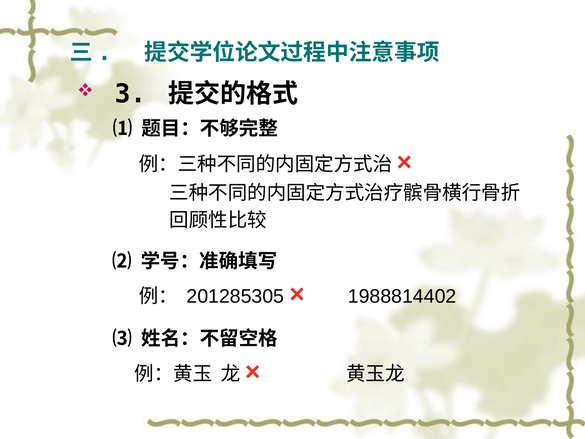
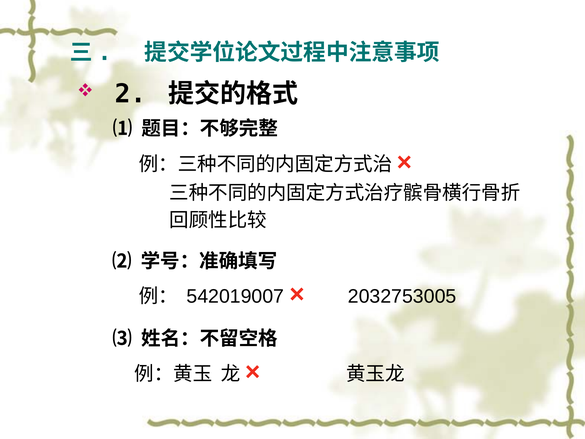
3: 3 -> 2 (130, 94)
201285305: 201285305 -> 542019007 (235, 296)
1988814402: 1988814402 -> 2032753005 (402, 296)
